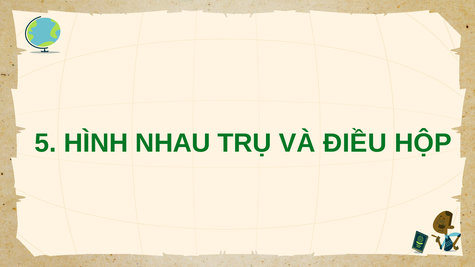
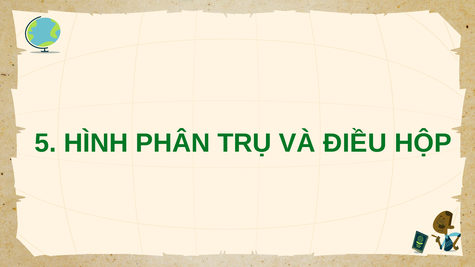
NHAU: NHAU -> PHÂN (173, 143)
